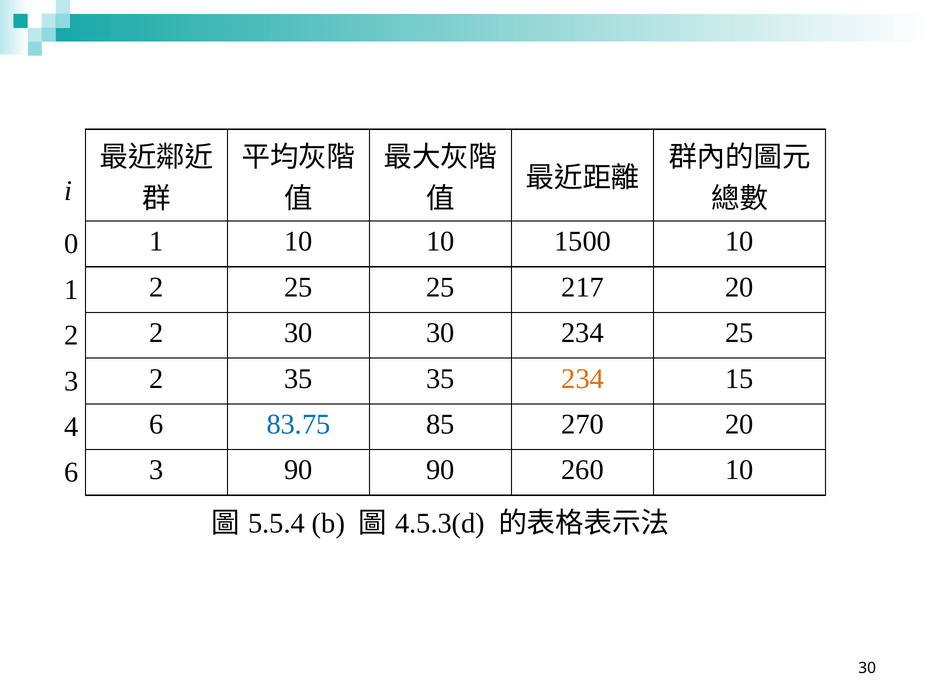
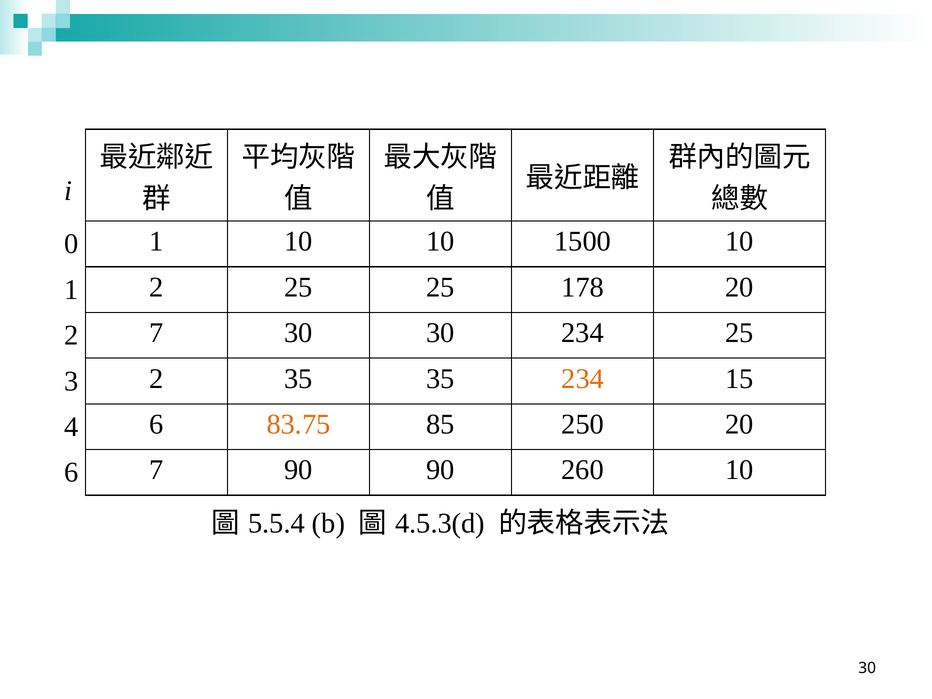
217: 217 -> 178 (583, 287)
2 2: 2 -> 7 (156, 333)
83.75 colour: blue -> orange (299, 424)
270: 270 -> 250 (583, 424)
6 3: 3 -> 7 (156, 470)
